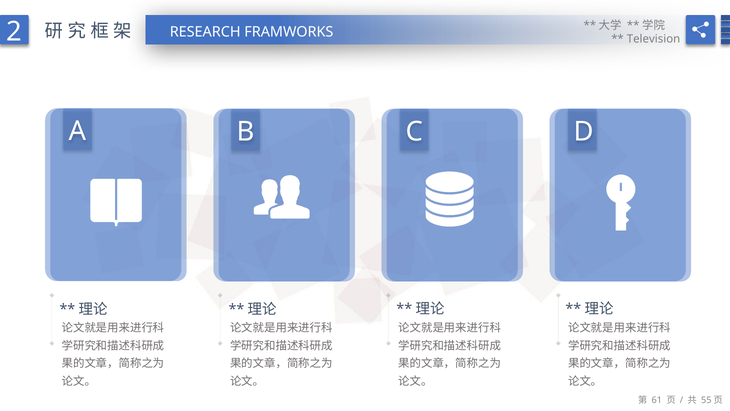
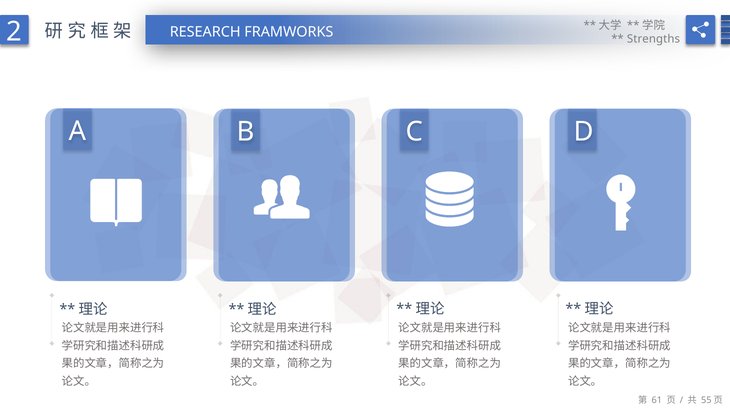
Television: Television -> Strengths (653, 39)
